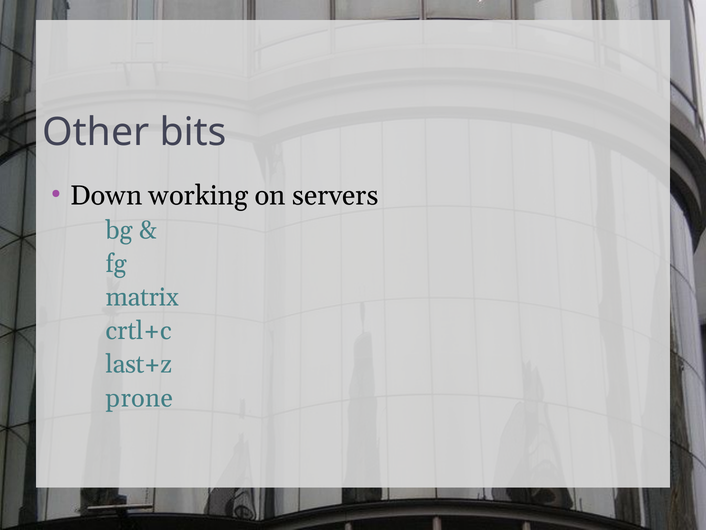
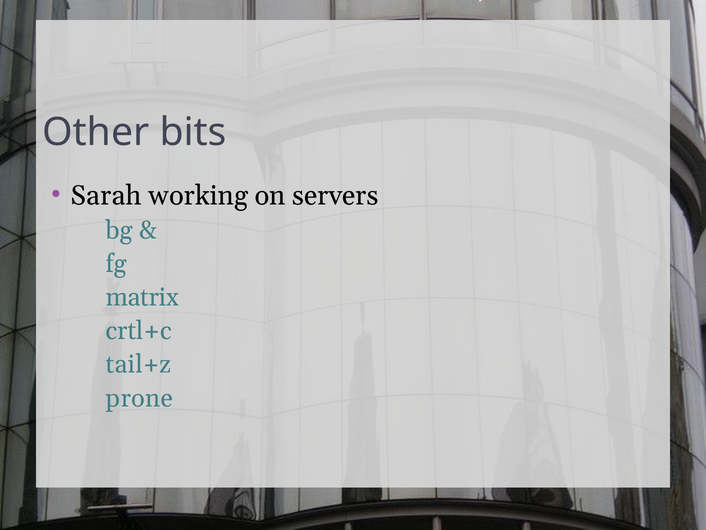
Down: Down -> Sarah (106, 196)
last+z: last+z -> tail+z (138, 364)
